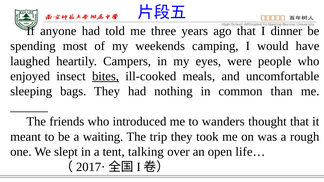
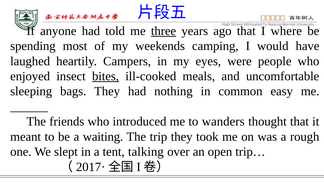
three underline: none -> present (164, 31)
dinner: dinner -> where (286, 31)
than: than -> easy (282, 91)
life…: life… -> trip… (250, 152)
